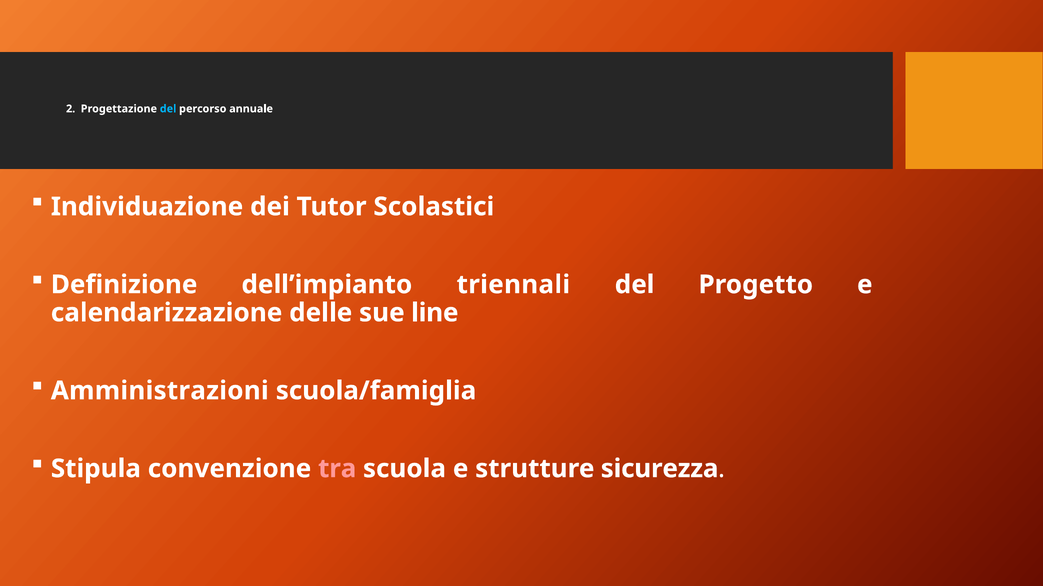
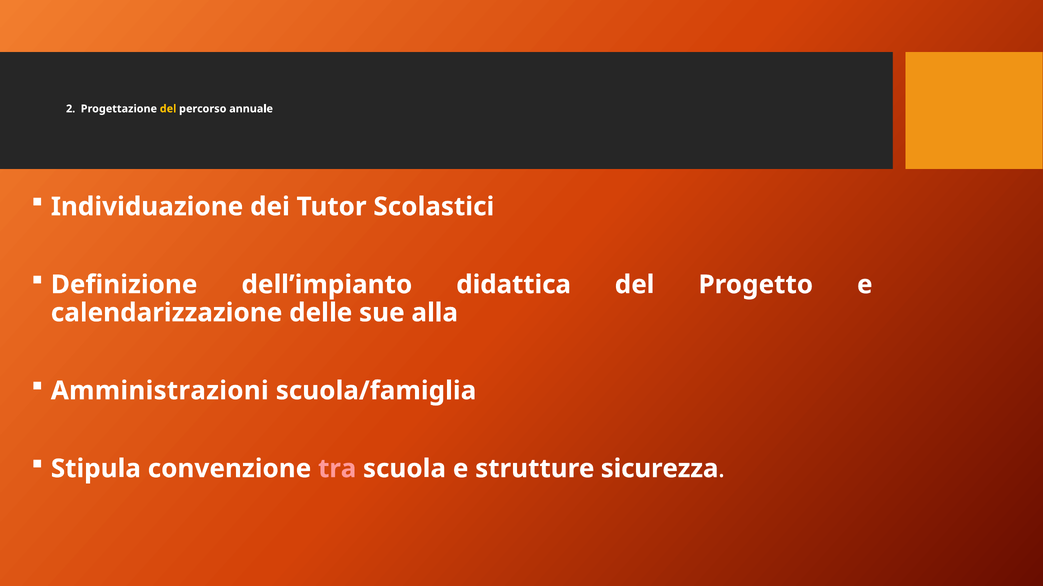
del colour: light blue -> yellow (168, 109)
triennali: triennali -> didattica (514, 285)
line: line -> alla (435, 313)
